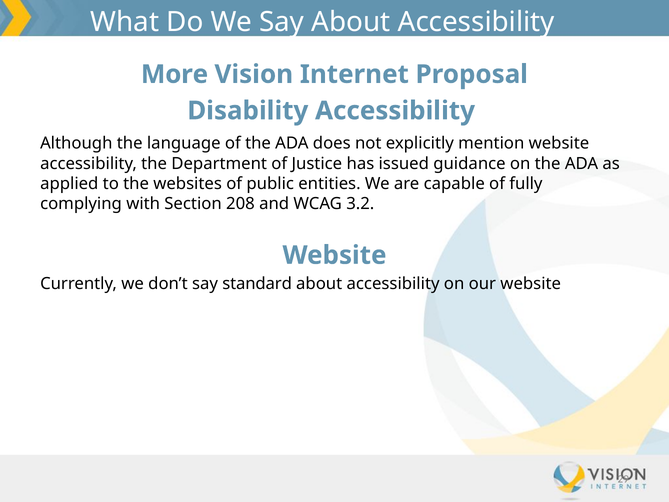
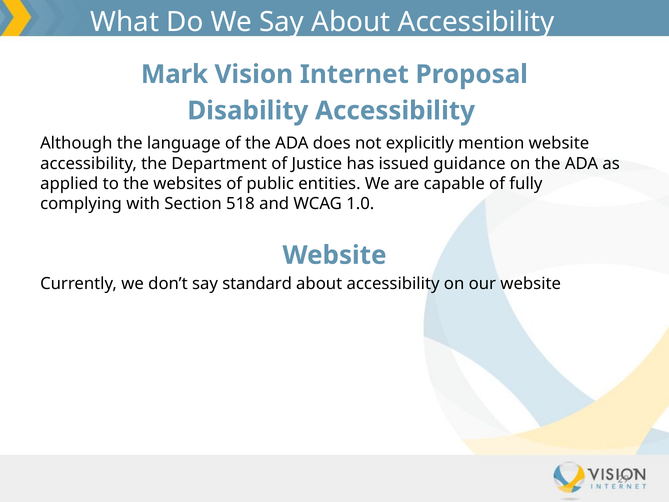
More: More -> Mark (174, 74)
208: 208 -> 518 (240, 204)
3.2: 3.2 -> 1.0 (360, 204)
